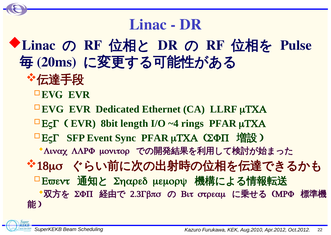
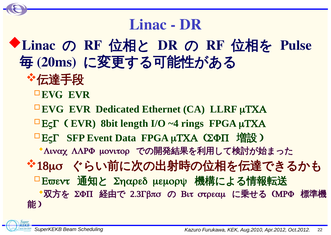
PFAR: PFAR -> FPGA (223, 123)
Sync: Sync -> Data (126, 137)
PFAR: PFAR -> FPGA (155, 137)
